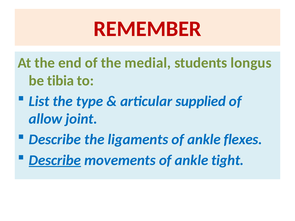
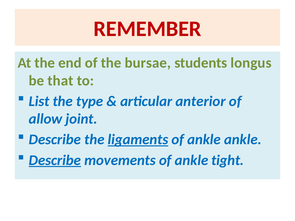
medial: medial -> bursae (148, 63)
tibia: tibia -> that (60, 81)
supplied: supplied -> anterior (201, 101)
ligaments underline: none -> present (138, 140)
ankle flexes: flexes -> ankle (243, 140)
